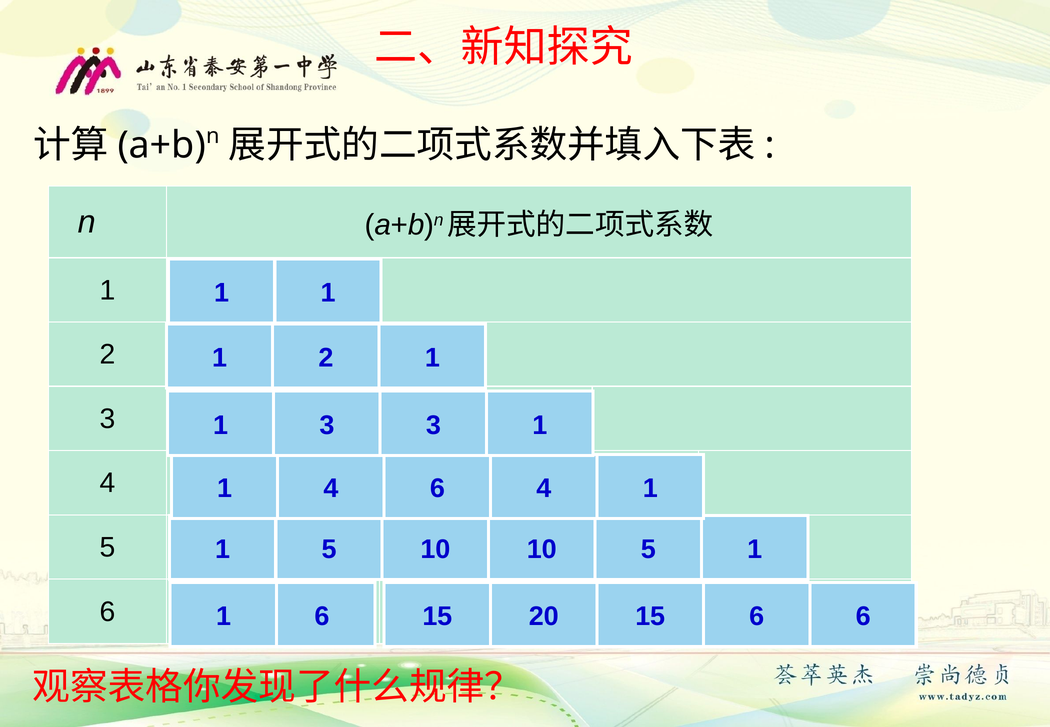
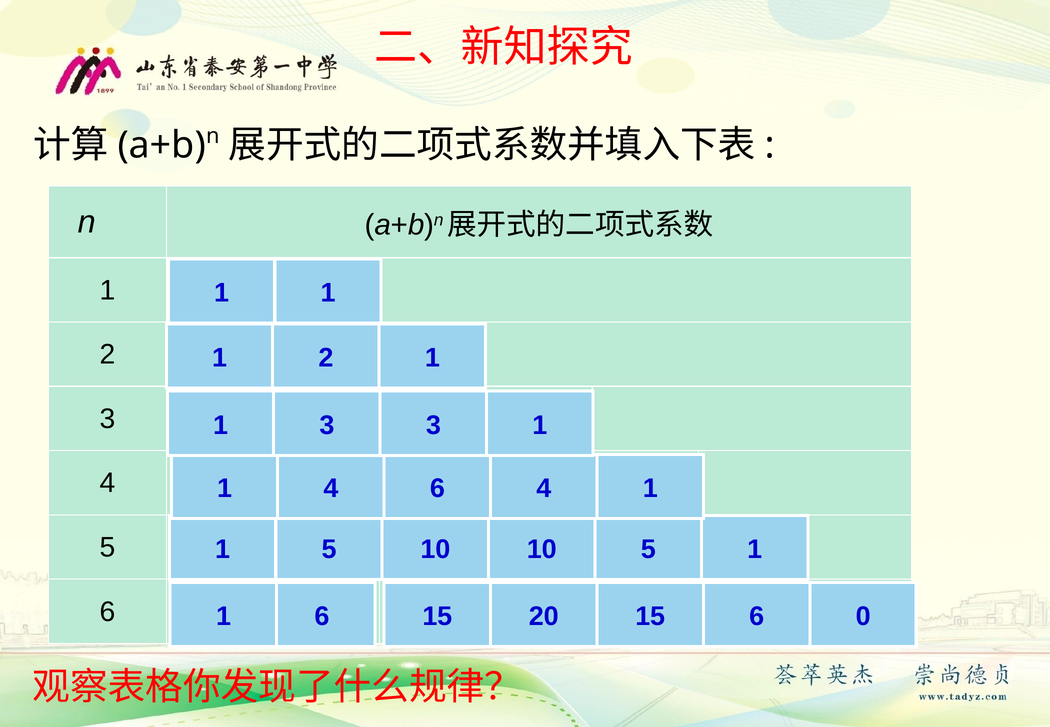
6: 6 -> 0 (863, 617)
